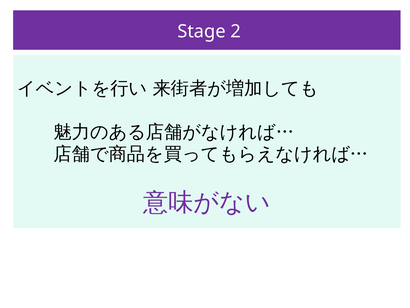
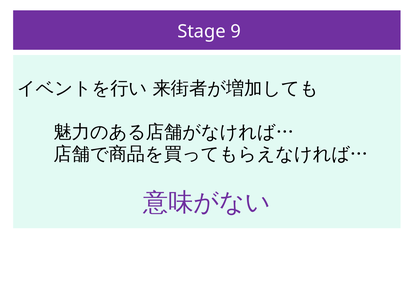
2: 2 -> 9 (236, 31)
